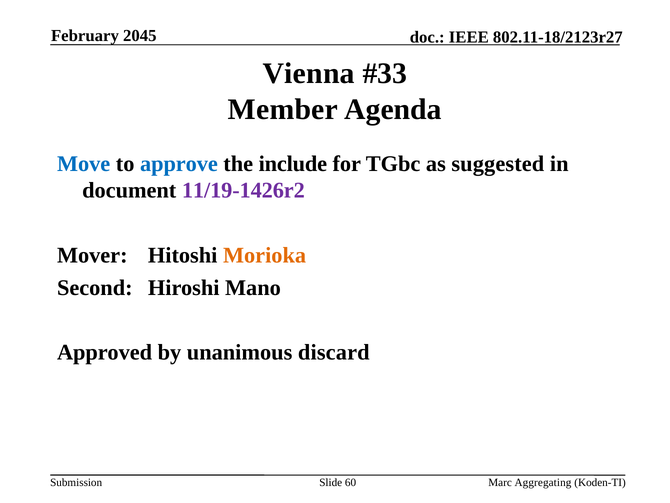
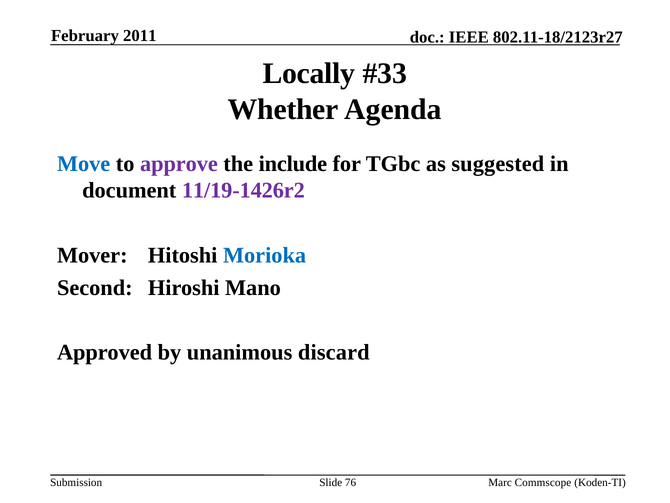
2045: 2045 -> 2011 (140, 36)
Vienna: Vienna -> Locally (309, 73)
Member: Member -> Whether (283, 109)
approve colour: blue -> purple (179, 164)
Morioka colour: orange -> blue (265, 255)
60: 60 -> 76 (351, 482)
Aggregating: Aggregating -> Commscope (543, 482)
